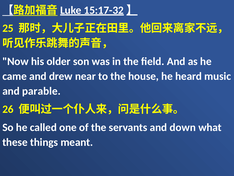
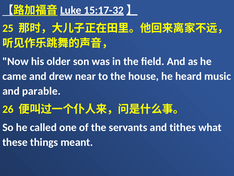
down: down -> tithes (183, 127)
